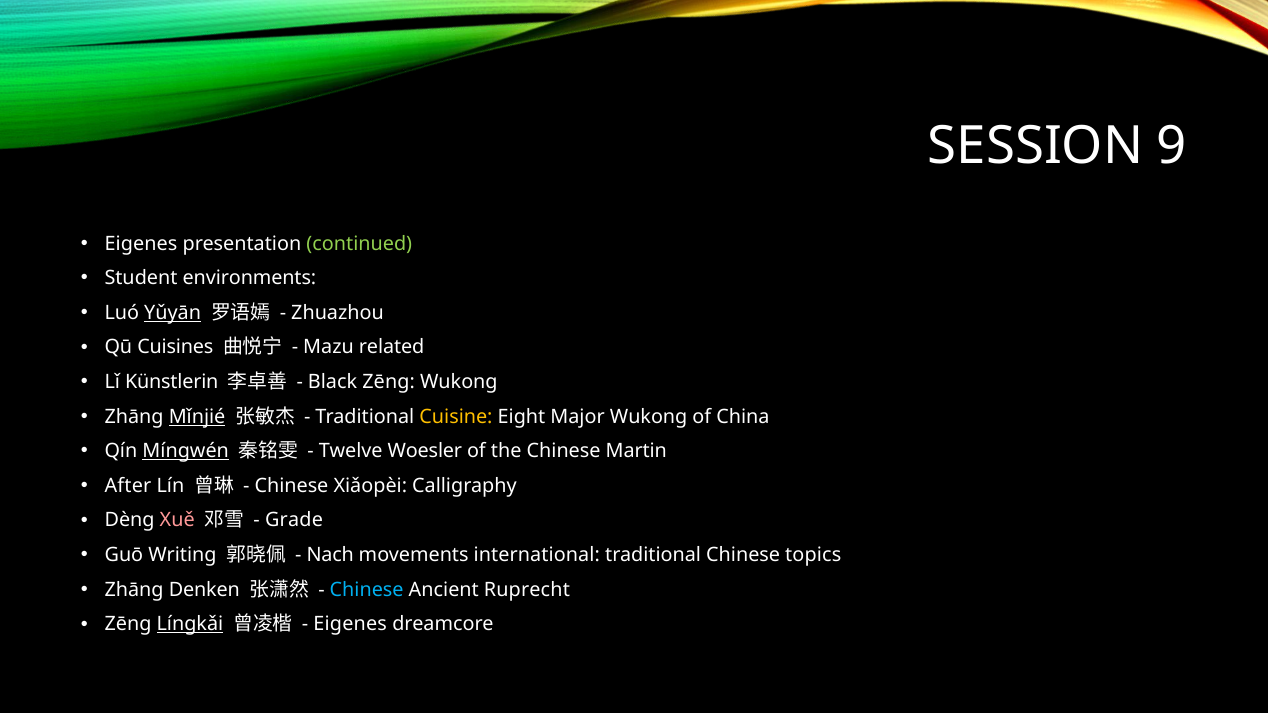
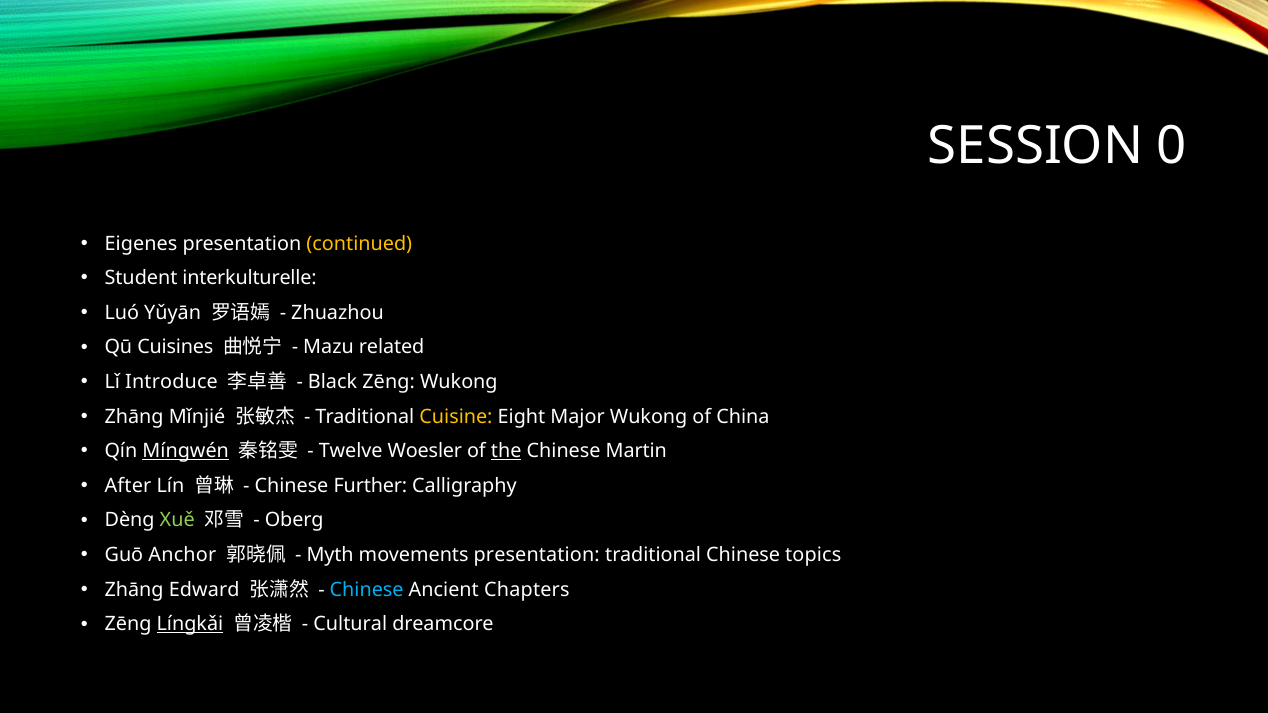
9: 9 -> 0 (1172, 146)
continued colour: light green -> yellow (359, 244)
environments: environments -> interkulturelle (249, 278)
Yǔyān underline: present -> none (173, 313)
Künstlerin: Künstlerin -> Introduce (172, 382)
Mǐnjié underline: present -> none (197, 417)
the underline: none -> present (506, 451)
Xiǎopèi: Xiǎopèi -> Further (370, 486)
Xuě colour: pink -> light green (177, 521)
Grade: Grade -> Oberg (294, 521)
Writing: Writing -> Anchor (182, 555)
Nach: Nach -> Myth (330, 555)
movements international: international -> presentation (537, 555)
Denken: Denken -> Edward (204, 590)
Ruprecht: Ruprecht -> Chapters (527, 590)
Eigenes: Eigenes -> Cultural (350, 625)
